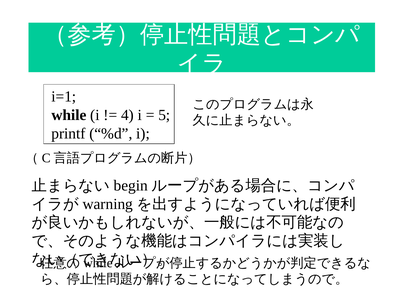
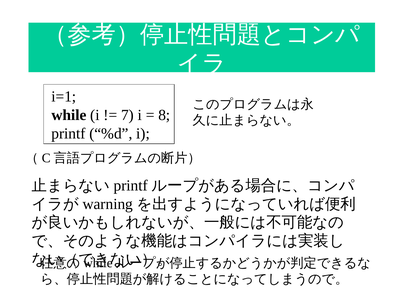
4: 4 -> 7 (127, 115)
5: 5 -> 8 (164, 115)
begin: begin -> printf (131, 185)
